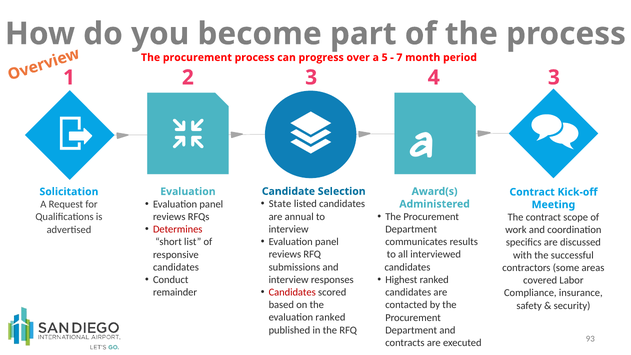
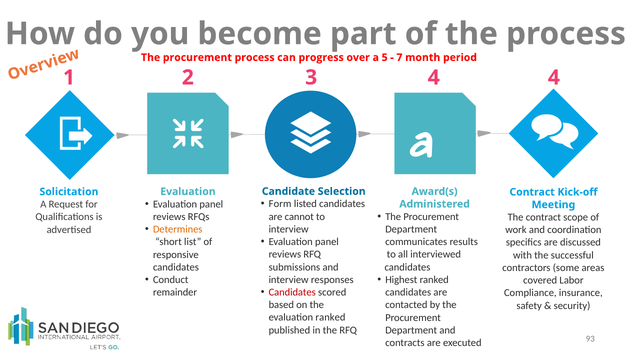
4 3: 3 -> 4 (554, 77)
State: State -> Form (280, 204)
annual: annual -> cannot (299, 217)
Determines colour: red -> orange (178, 229)
